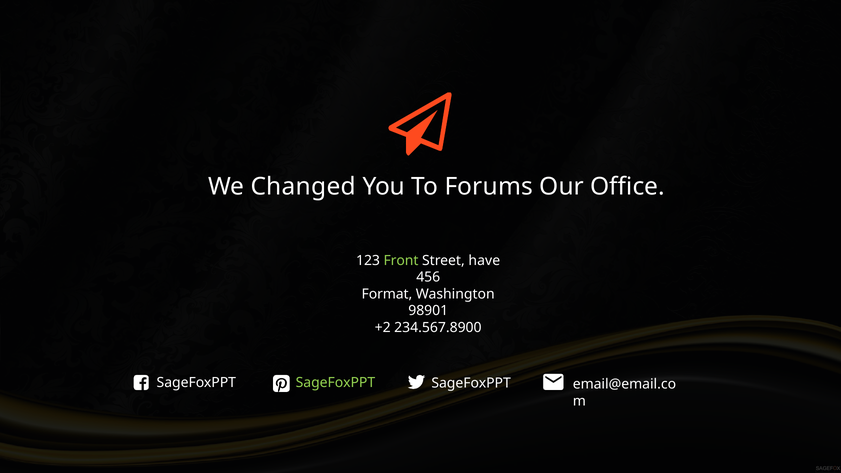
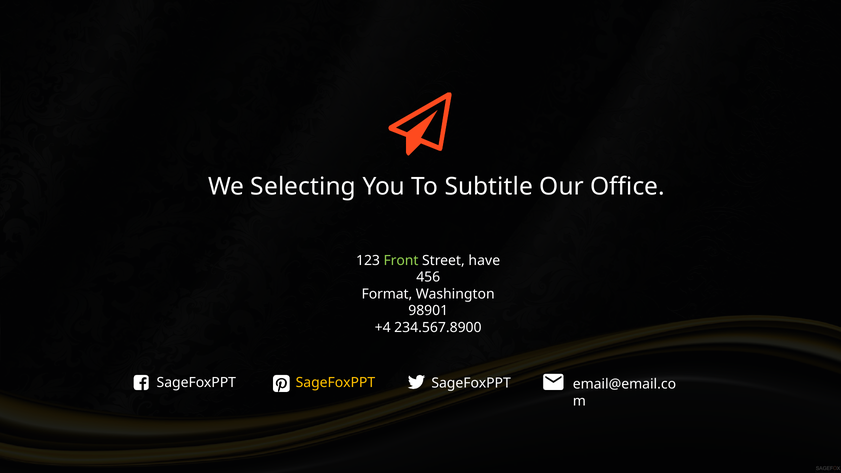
Changed: Changed -> Selecting (303, 187)
Forums: Forums -> Subtitle (489, 187)
+2: +2 -> +4 (383, 328)
SageFoxPPT colour: light green -> yellow (335, 383)
